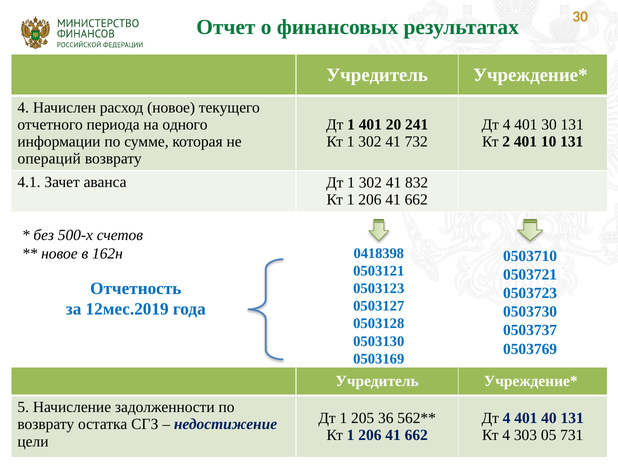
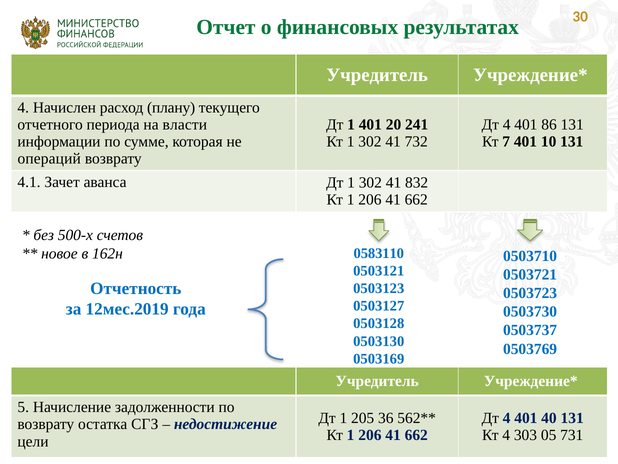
расход новое: новое -> плану (171, 107)
одного: одного -> власти (185, 124)
401 30: 30 -> 86 (549, 124)
2: 2 -> 7 (506, 142)
0418398: 0418398 -> 0583110 (379, 253)
